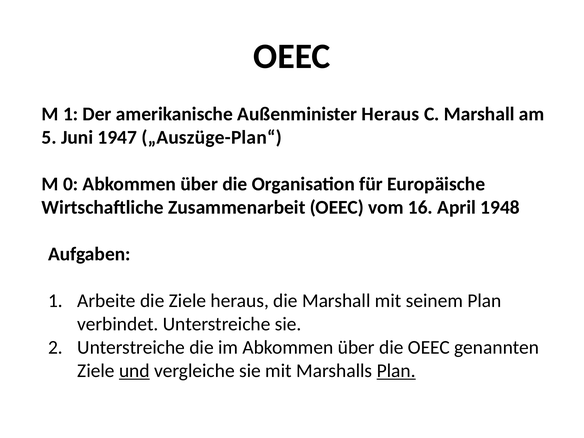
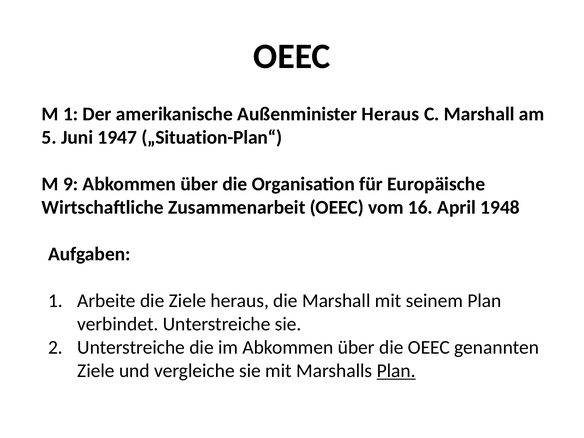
„Auszüge-Plan“: „Auszüge-Plan“ -> „Situation-Plan“ (212, 137)
0: 0 -> 9 (71, 184)
und underline: present -> none (134, 371)
